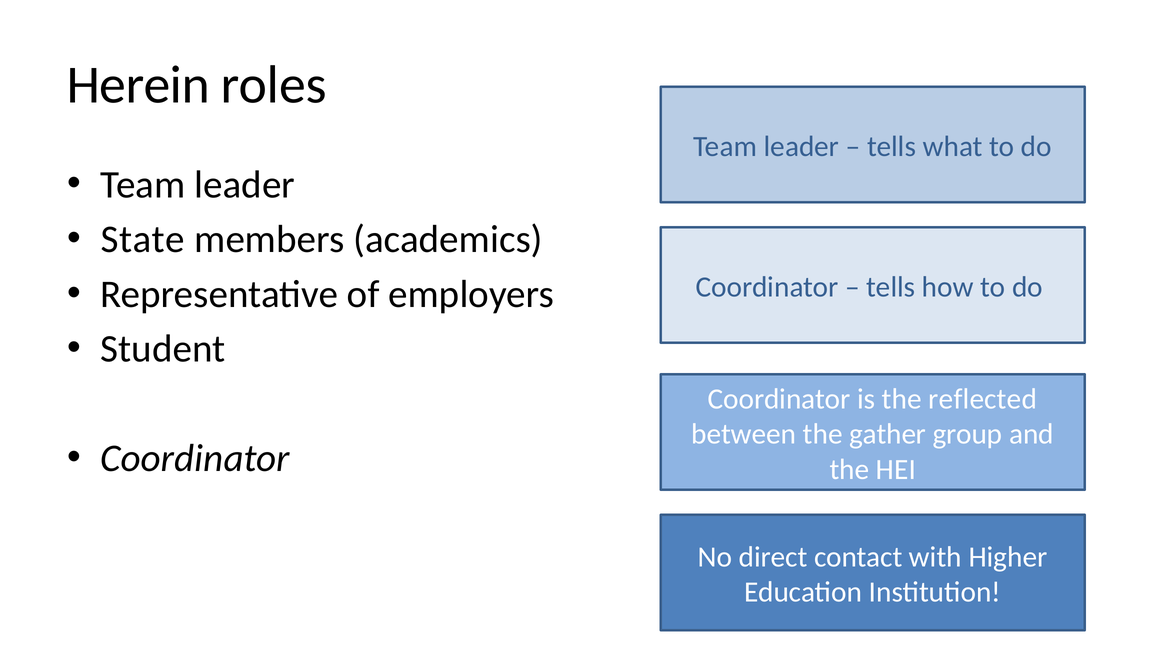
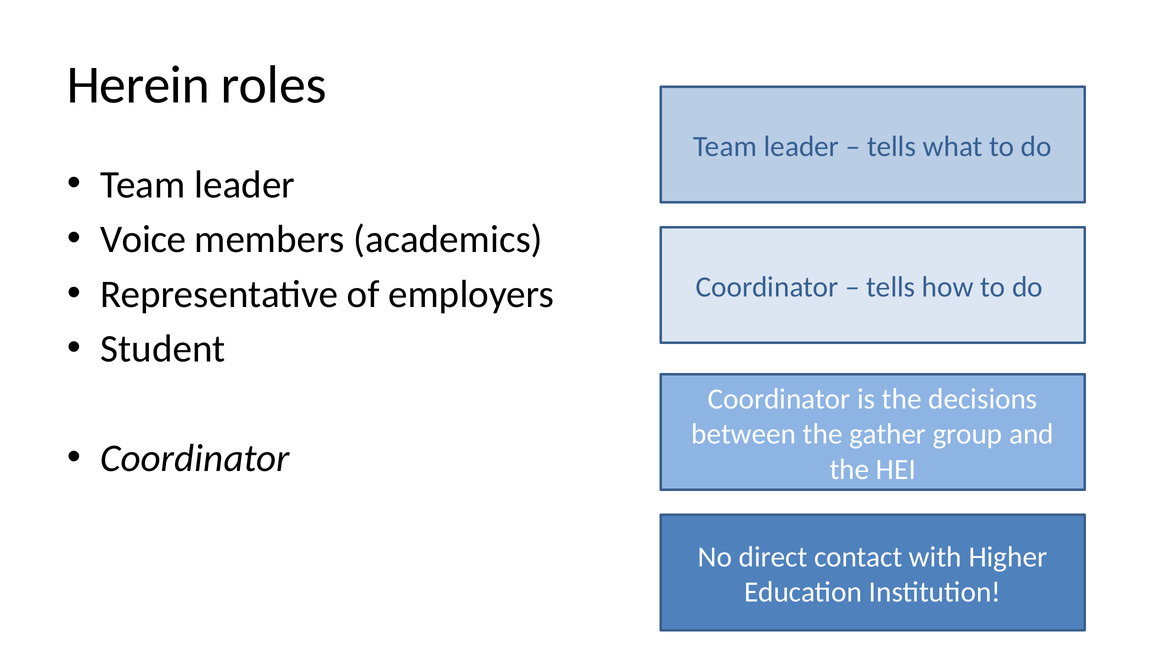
State: State -> Voice (143, 239)
reflected: reflected -> decisions (983, 399)
